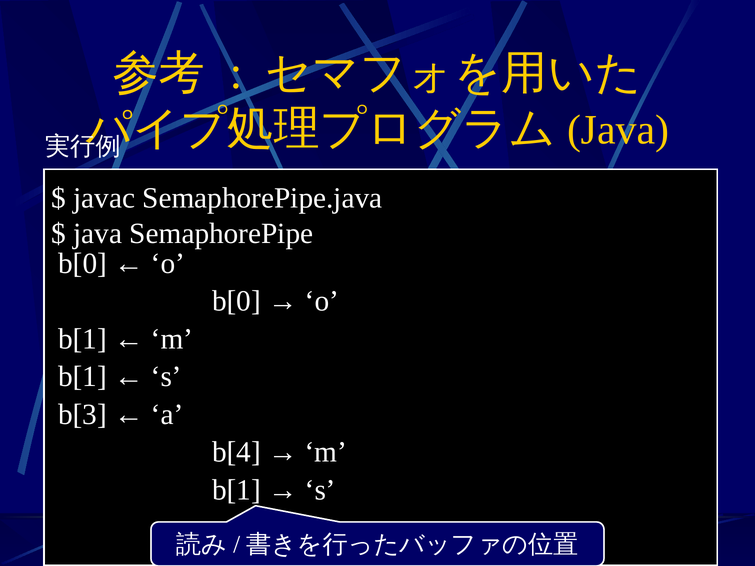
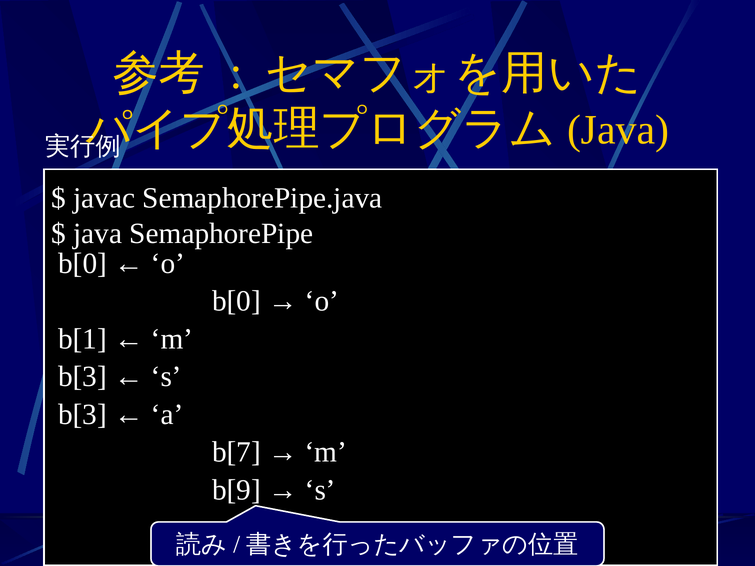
b[1: b[1 -> b[3 (82, 377)
b[4: b[4 -> b[7 (236, 452)
b[1: b[1 -> b[9 (236, 490)
